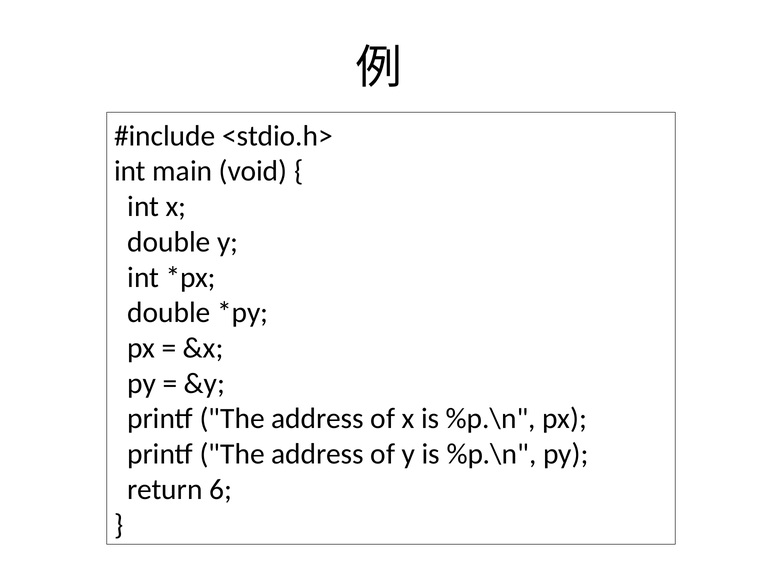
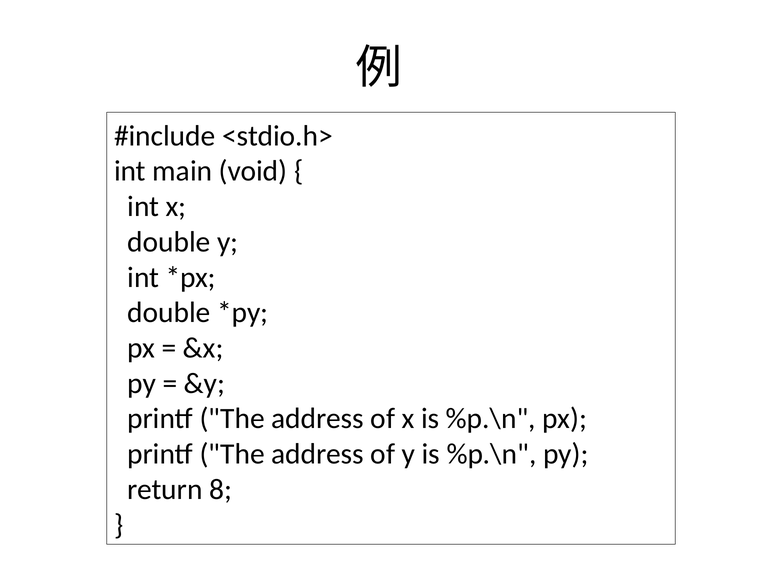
6: 6 -> 8 (221, 490)
